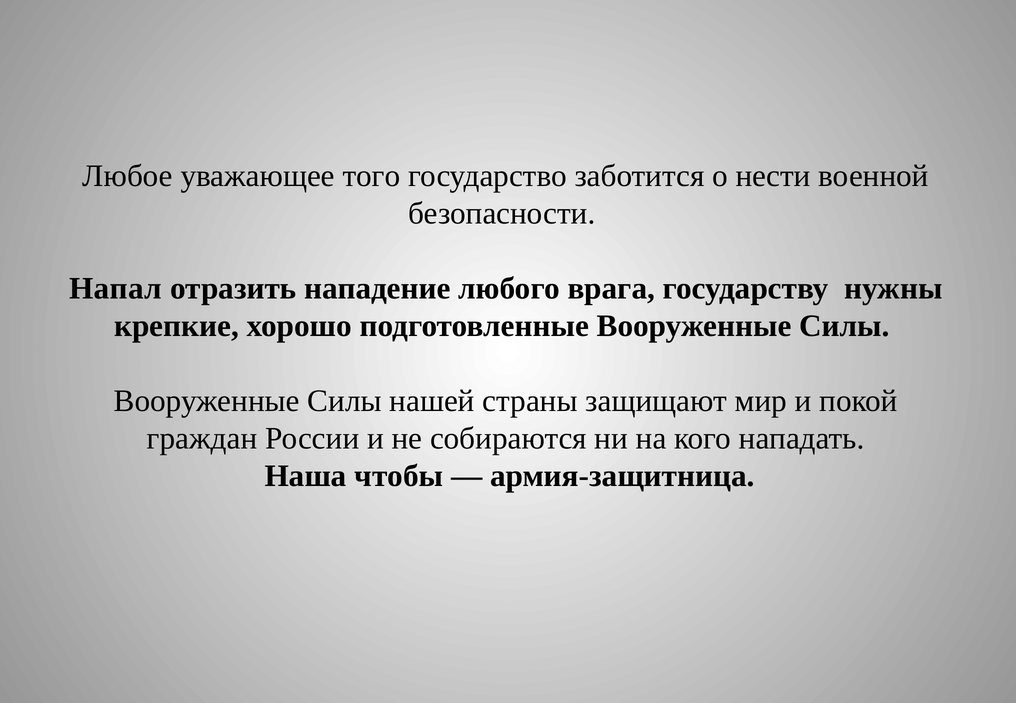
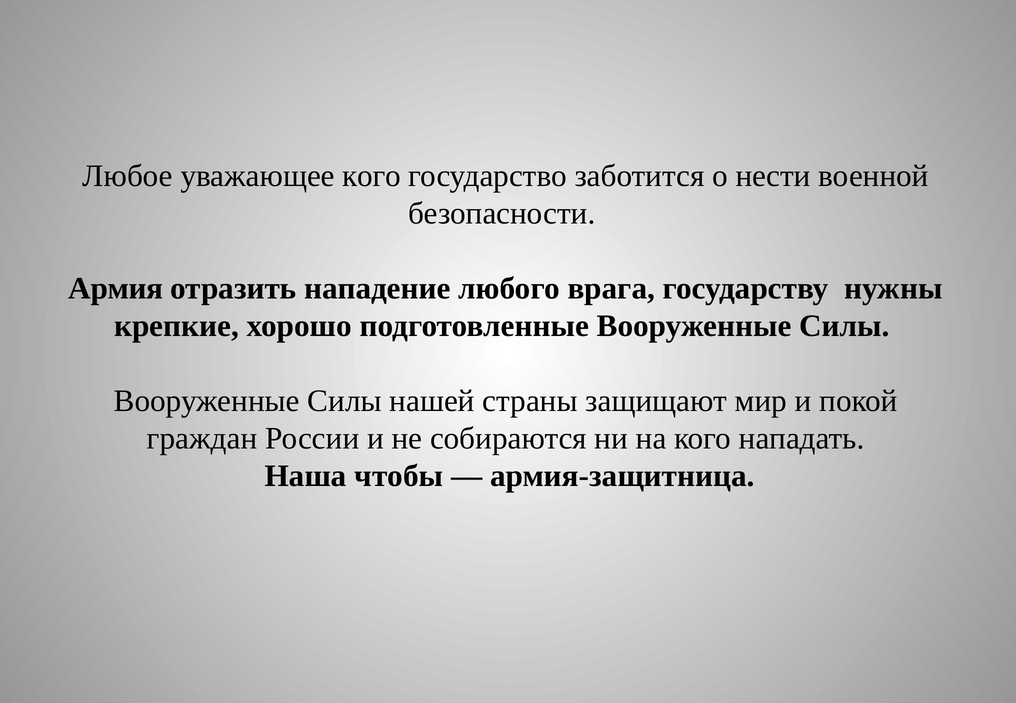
уважающее того: того -> кого (372, 176)
Напал: Напал -> Армия (116, 288)
